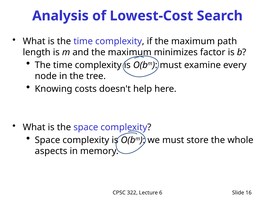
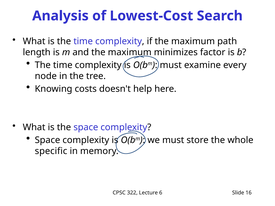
aspects: aspects -> specific (51, 151)
